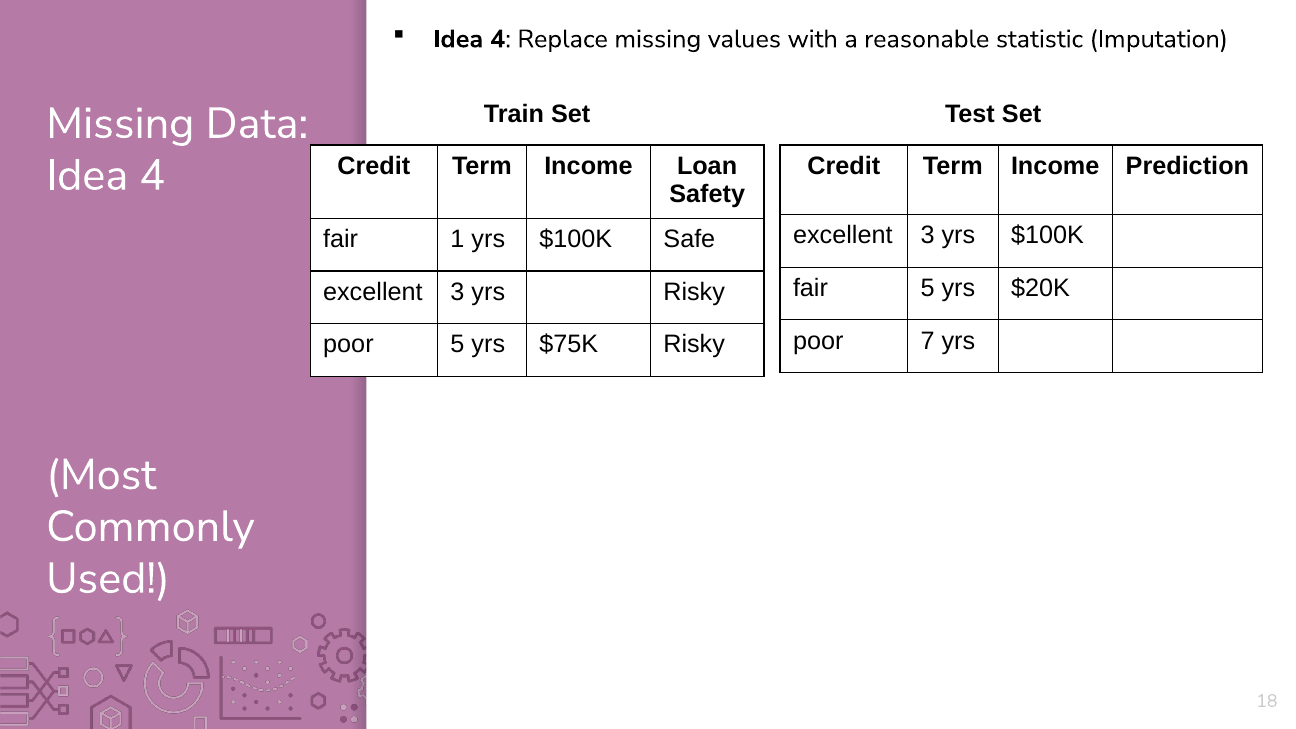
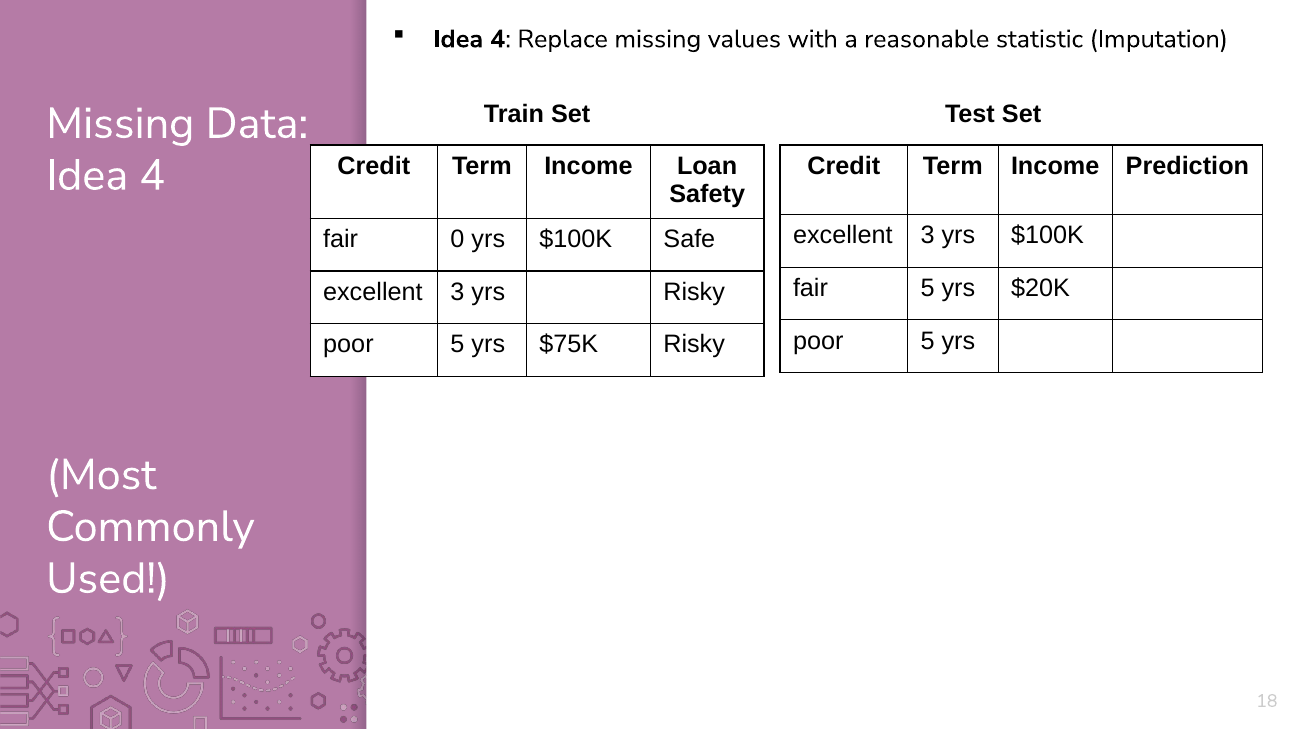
1: 1 -> 0 (457, 240)
7: 7 -> 5 (928, 341)
